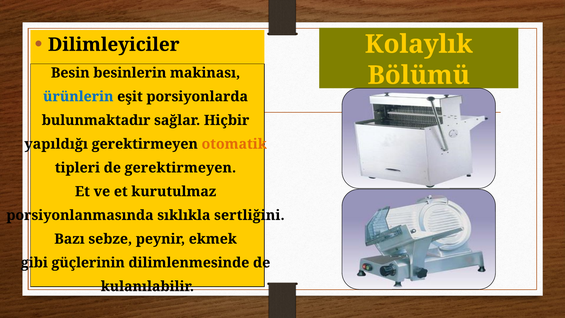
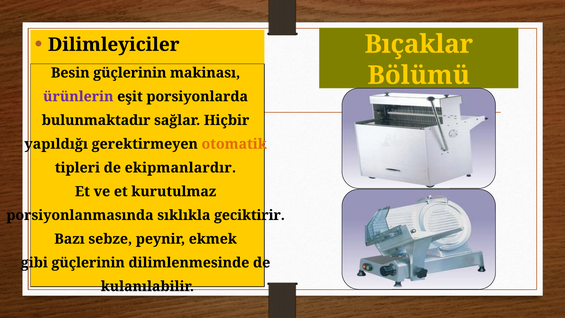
Kolaylık: Kolaylık -> Bıçaklar (419, 44)
Besin besinlerin: besinlerin -> güçlerinin (130, 73)
ürünlerin colour: blue -> purple (78, 97)
de gerektirmeyen: gerektirmeyen -> ekipmanlardır (180, 168)
sertliğini: sertliğini -> geciktirir (249, 215)
